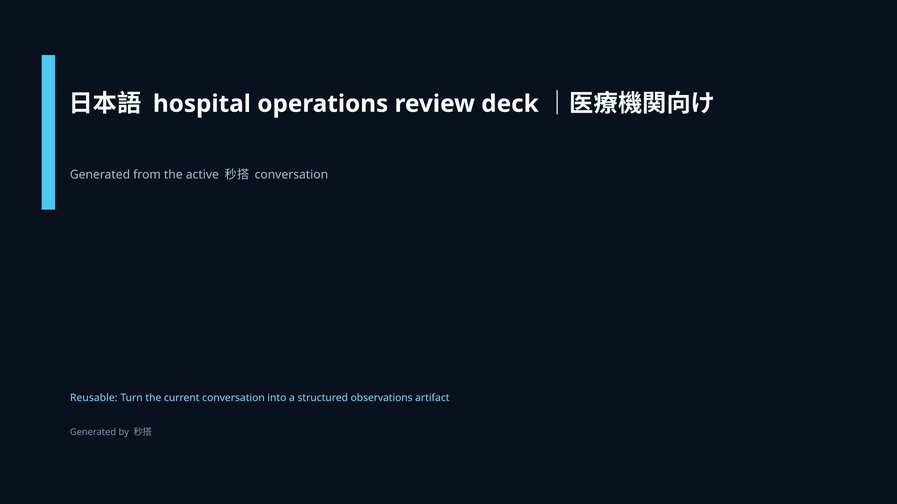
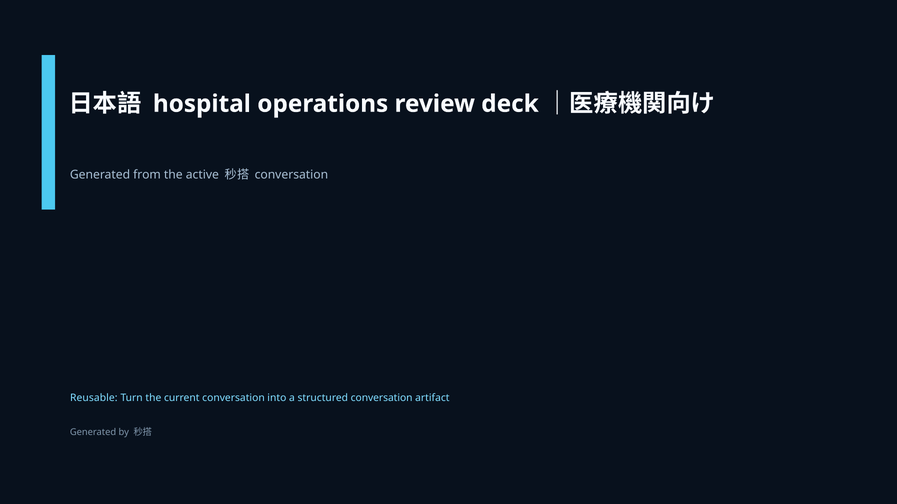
structured observations: observations -> conversation (382, 398)
